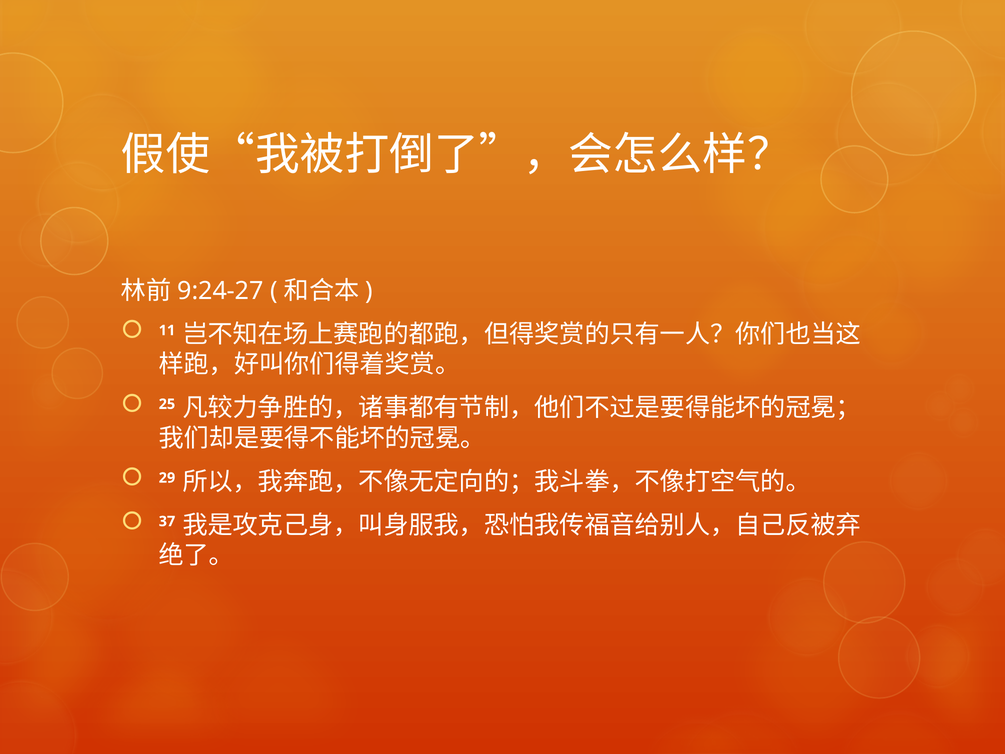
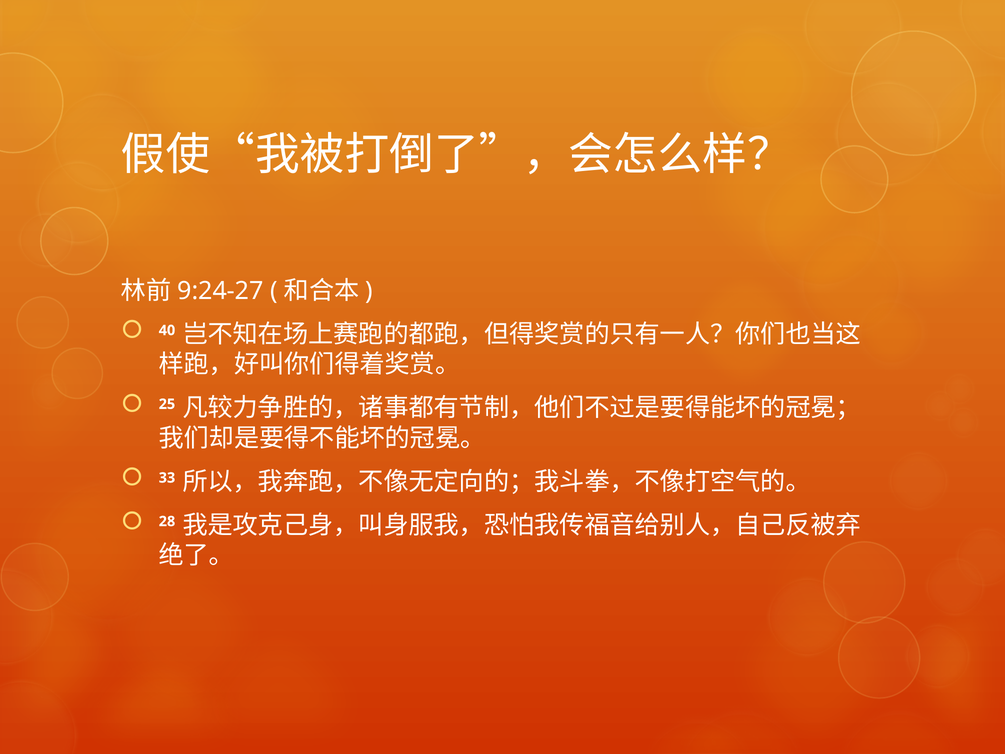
11: 11 -> 40 (167, 330)
29: 29 -> 33 (167, 478)
37: 37 -> 28 (167, 521)
